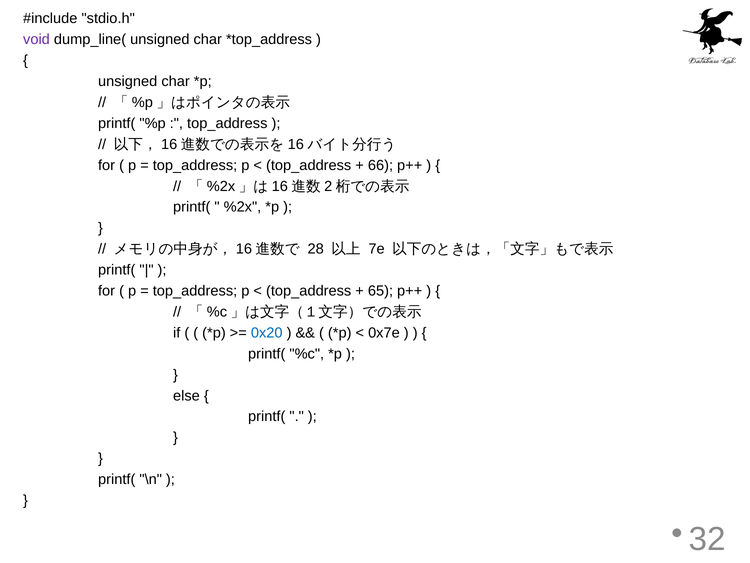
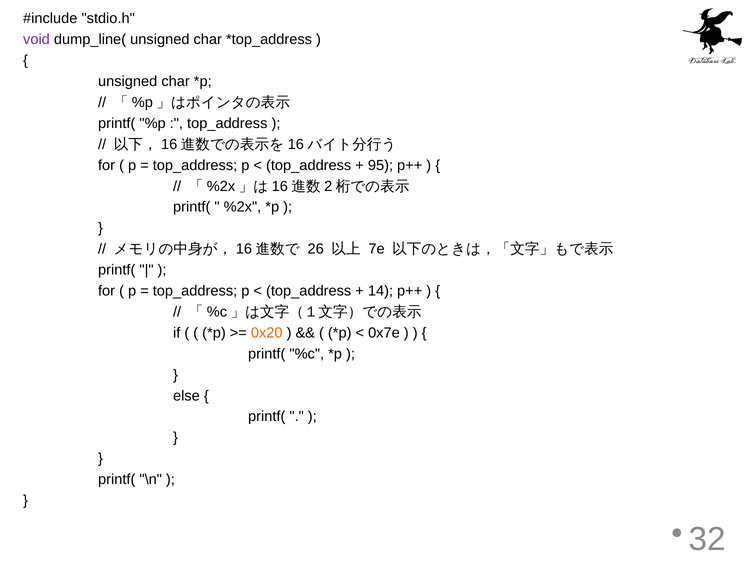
66: 66 -> 95 (380, 165)
28: 28 -> 26 (316, 249)
65: 65 -> 14 (380, 291)
0x20 colour: blue -> orange (267, 333)
